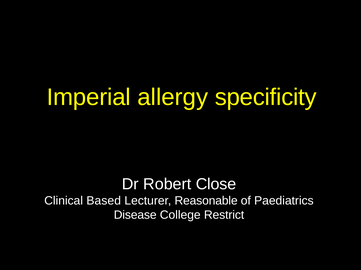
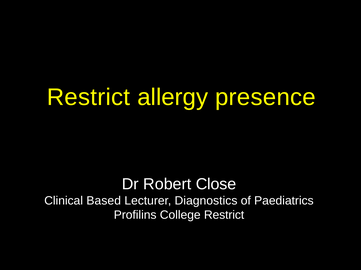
Imperial: Imperial -> Restrict (88, 98)
specificity: specificity -> presence (265, 98)
Reasonable: Reasonable -> Diagnostics (206, 201)
Disease: Disease -> Profilins (135, 216)
